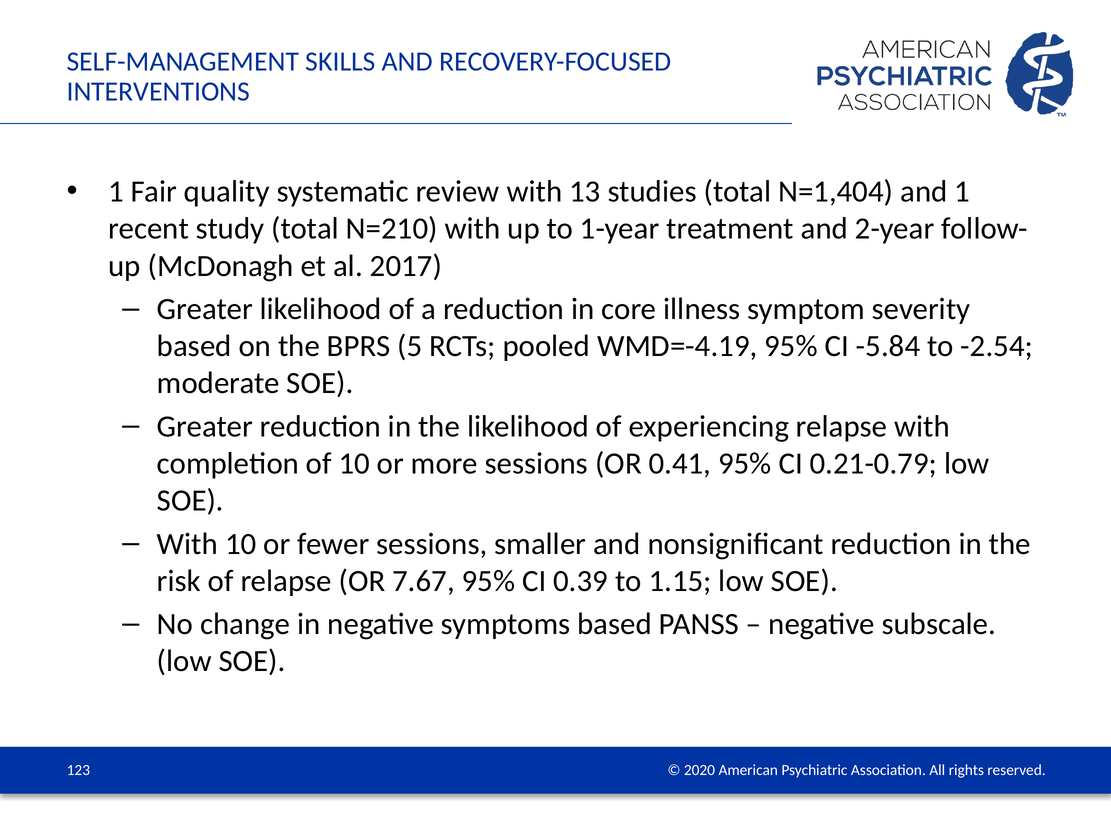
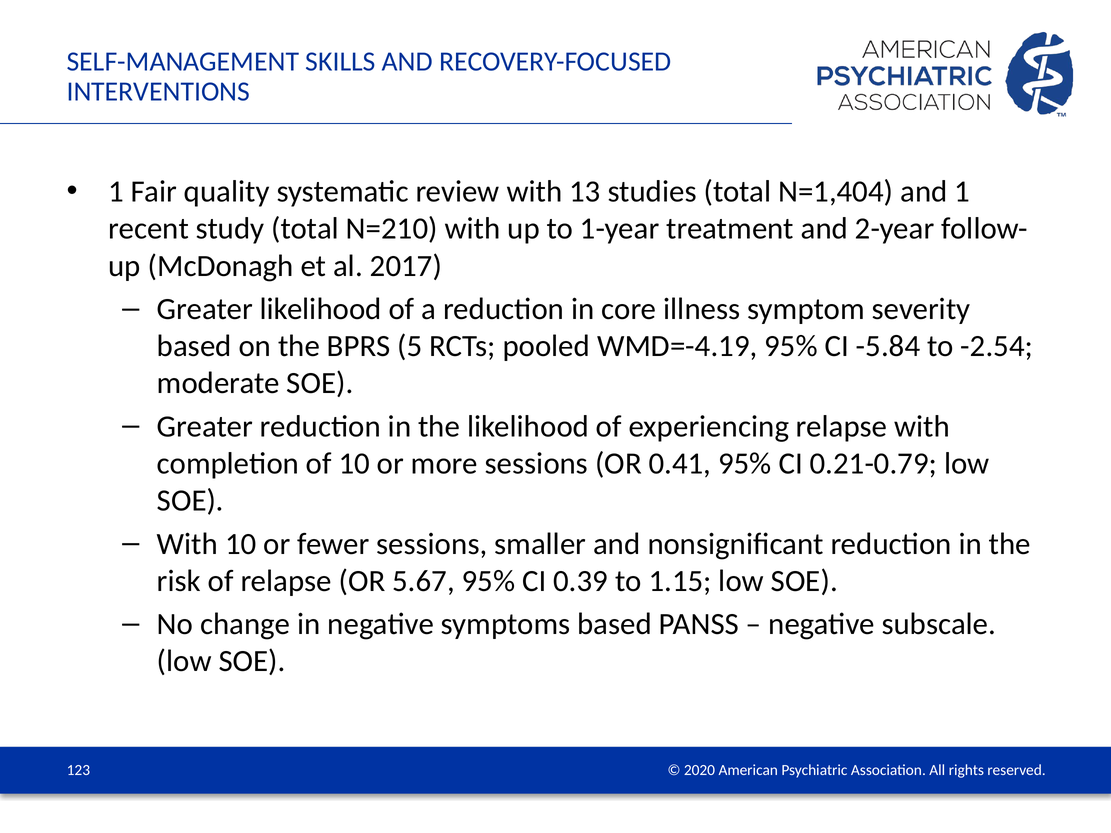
7.67: 7.67 -> 5.67 (424, 581)
